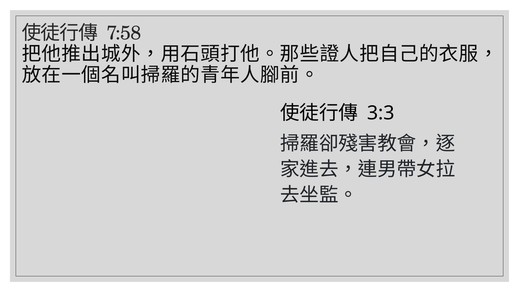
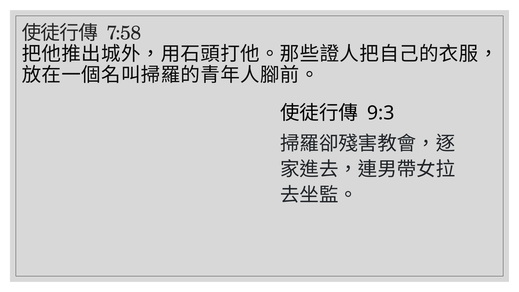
3:3: 3:3 -> 9:3 (381, 113)
